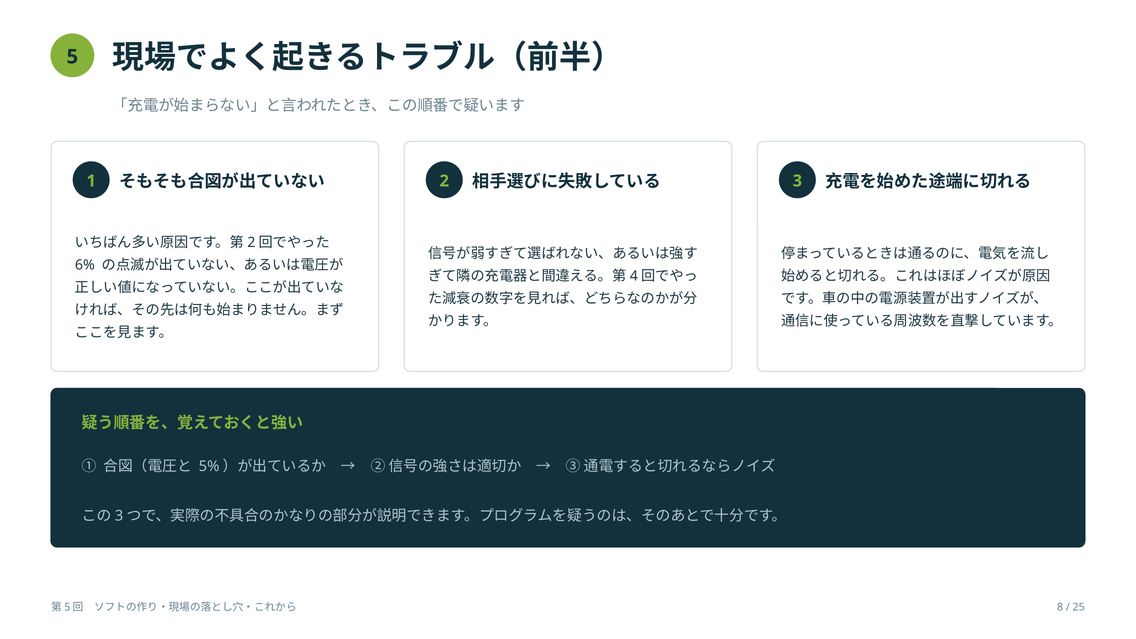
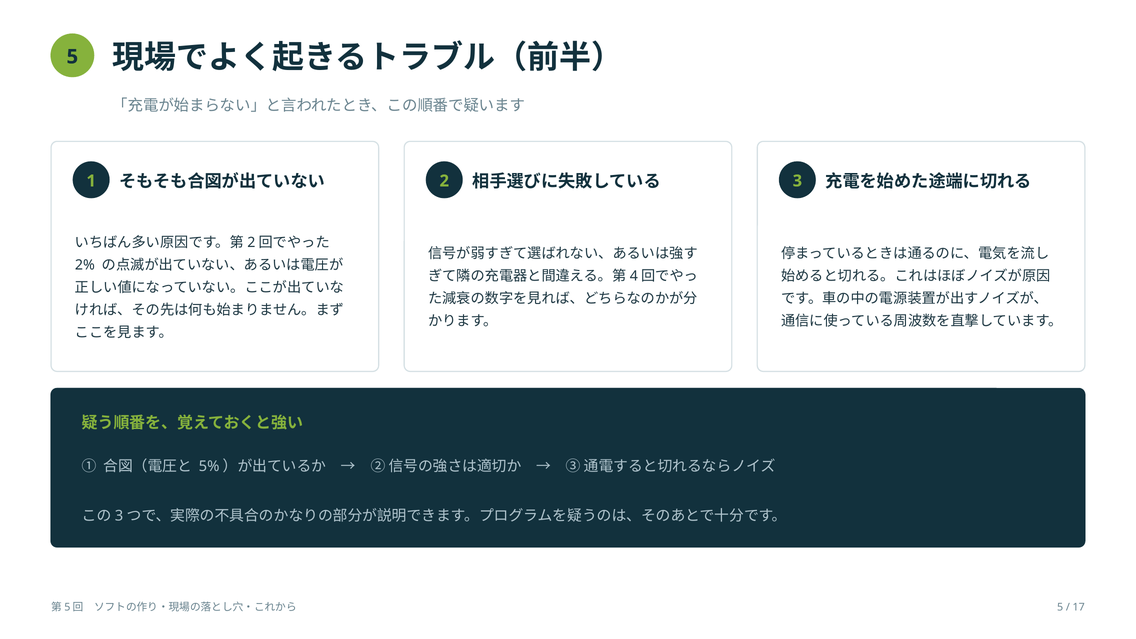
6%: 6% -> 2% (85, 265)
8: 8 -> 5 (1060, 607)
25: 25 -> 17 (1079, 607)
